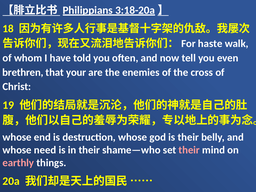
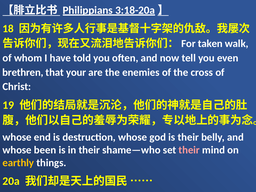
haste: haste -> taken (210, 44)
need: need -> been (45, 150)
earthly colour: pink -> yellow (18, 163)
